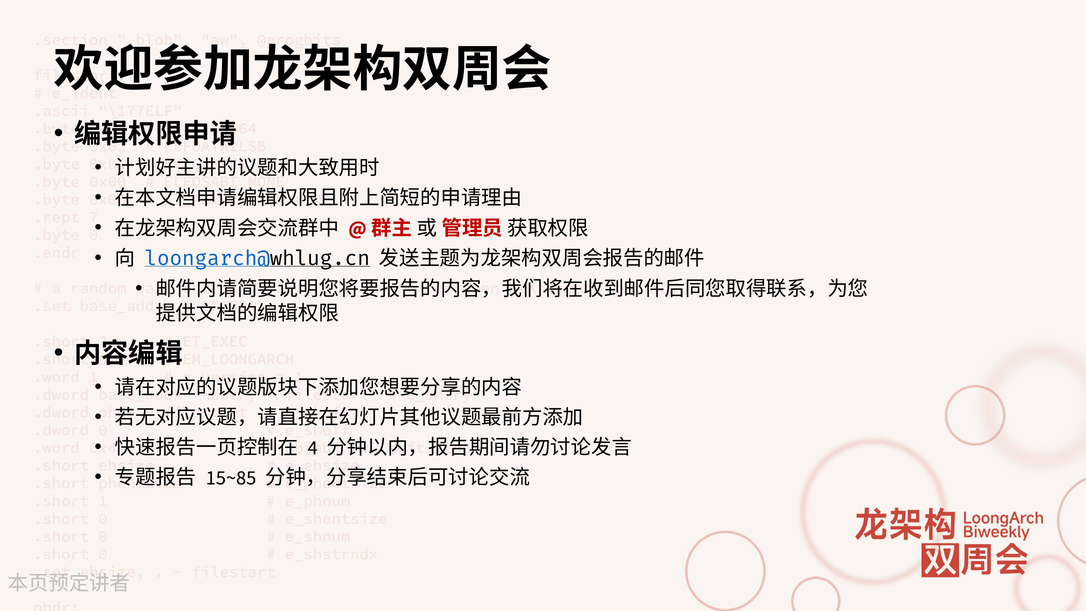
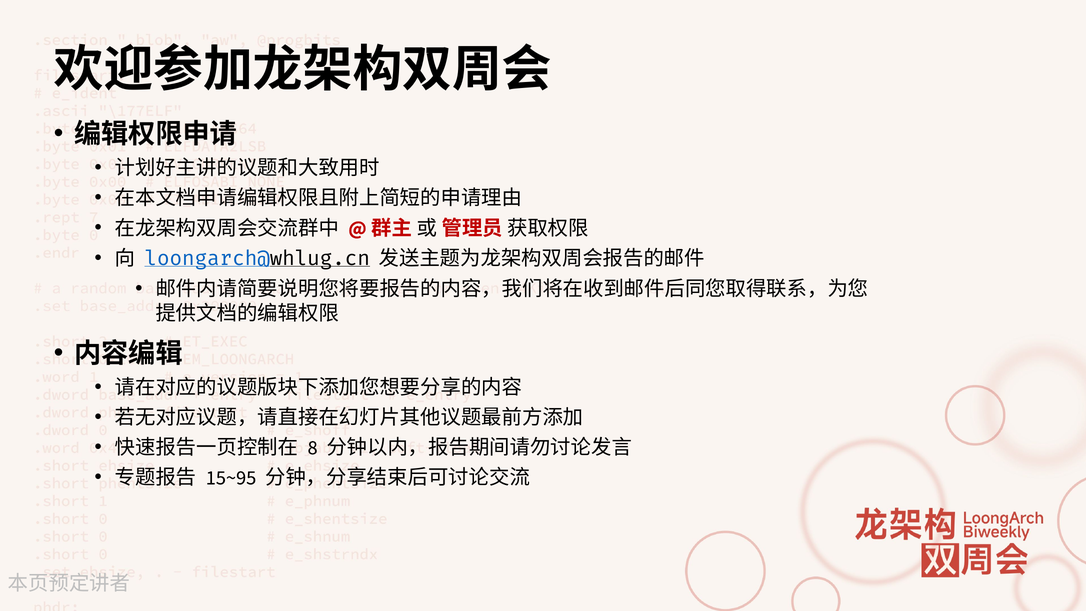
4: 4 -> 8 (313, 448)
15~85: 15~85 -> 15~95 (231, 478)
